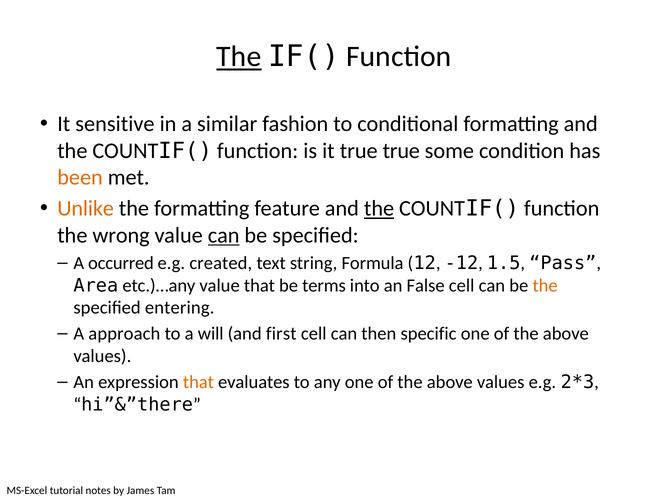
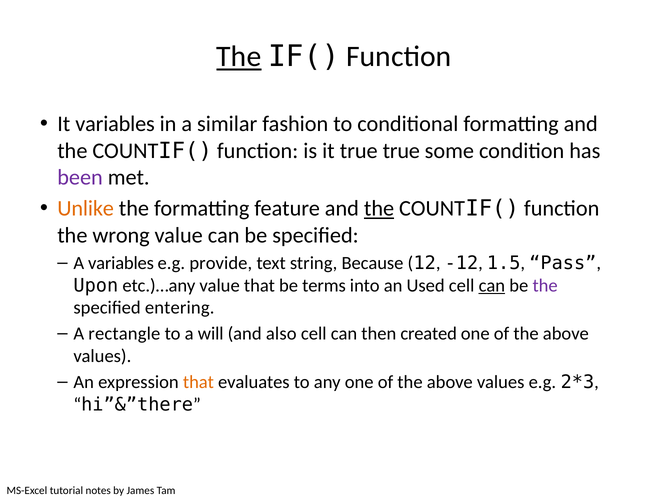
It sensitive: sensitive -> variables (115, 124)
been colour: orange -> purple (80, 177)
can underline: present -> none (224, 235)
A occurred: occurred -> variables (121, 263)
created: created -> provide (221, 263)
Formula: Formula -> Because (372, 263)
Area: Area -> Upon (96, 286)
False: False -> Used (426, 286)
can underline: none -> present (492, 286)
the colour: orange -> purple (545, 286)
approach: approach -> rectangle (124, 334)
first: first -> also (281, 334)
specific: specific -> created (429, 334)
